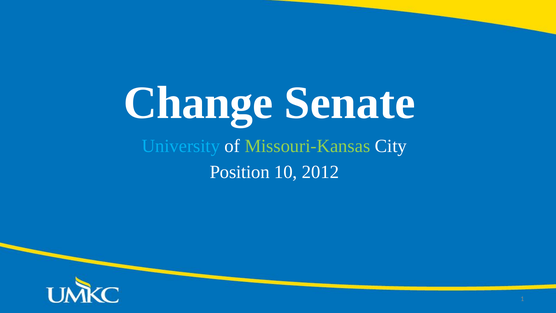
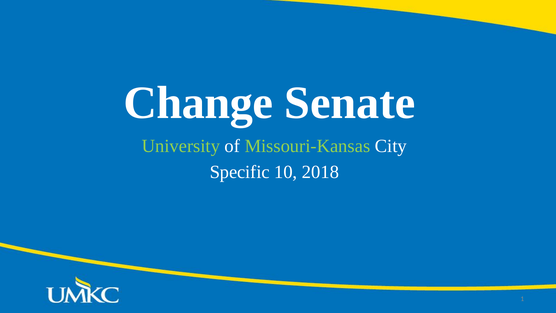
University colour: light blue -> light green (181, 146)
Position: Position -> Specific (240, 172)
2012: 2012 -> 2018 (320, 172)
